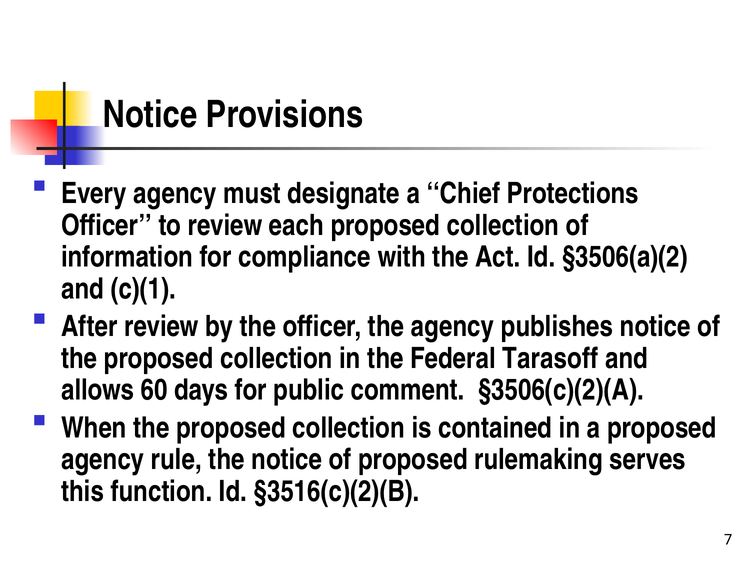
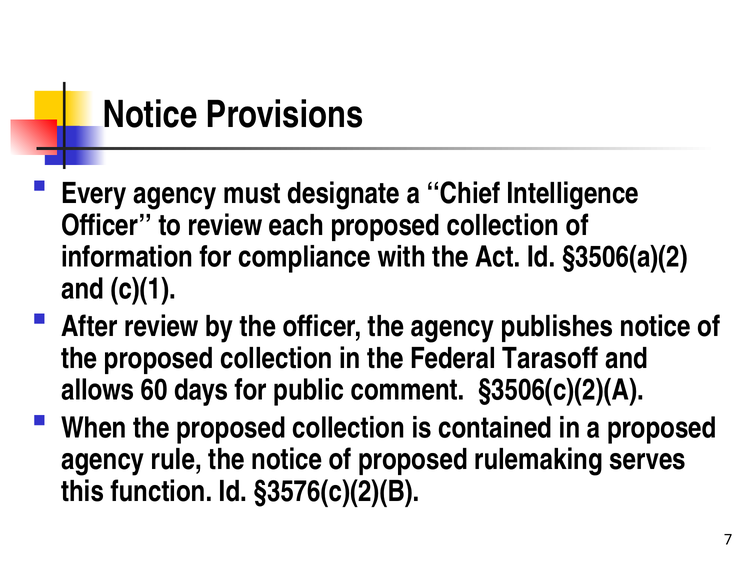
Protections: Protections -> Intelligence (573, 194)
§3516(c)(2)(B: §3516(c)(2)(B -> §3576(c)(2)(B (337, 491)
